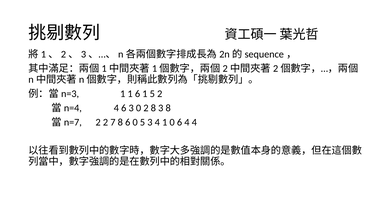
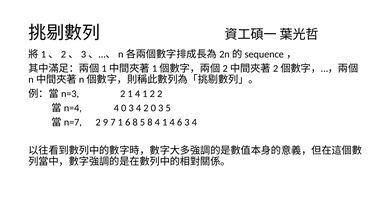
1: 1 -> 2 (123, 94)
6: 6 -> 4 (138, 94)
1 5: 5 -> 2 (152, 94)
4 6: 6 -> 0 (124, 108)
0: 0 -> 4 (139, 108)
2 8: 8 -> 0 (153, 108)
3 8: 8 -> 5 (168, 108)
2 2: 2 -> 9 (105, 122)
7 8: 8 -> 1 (120, 122)
6 0: 0 -> 8 (135, 122)
5 3: 3 -> 8 (150, 122)
4 1 0: 0 -> 4 (172, 122)
6 4: 4 -> 3 (187, 122)
